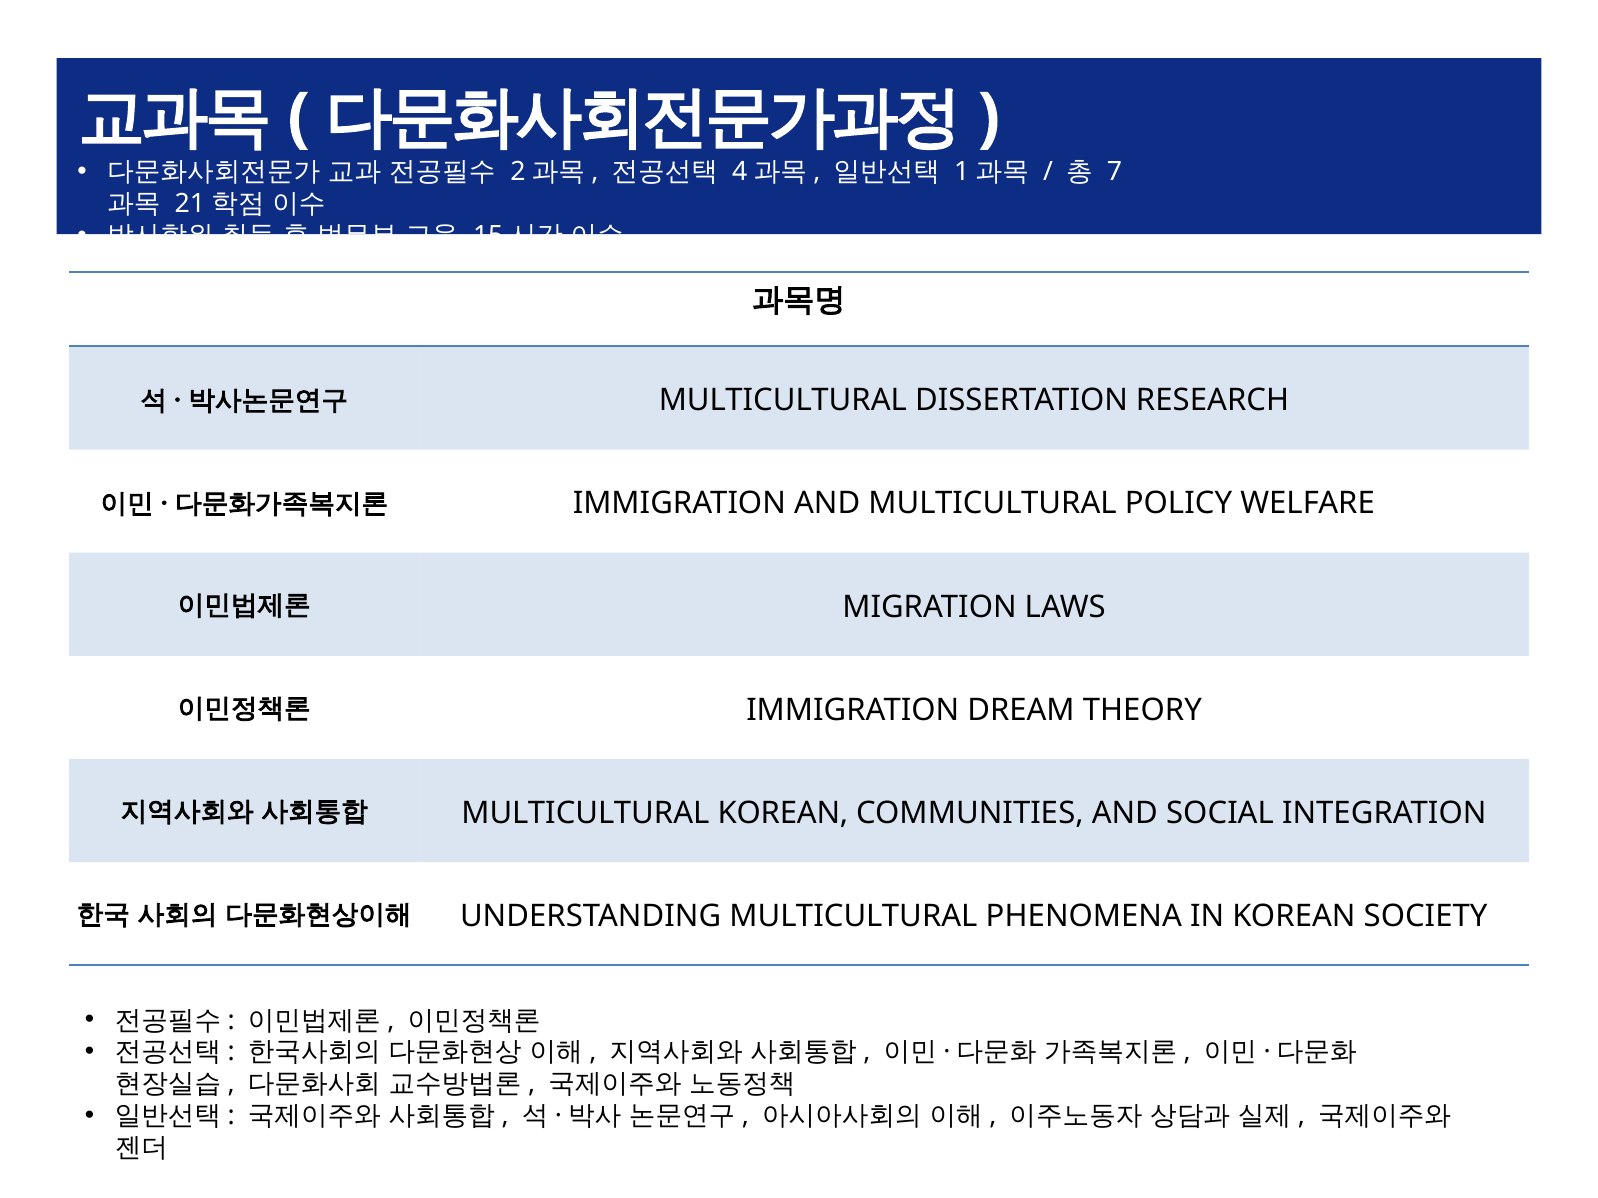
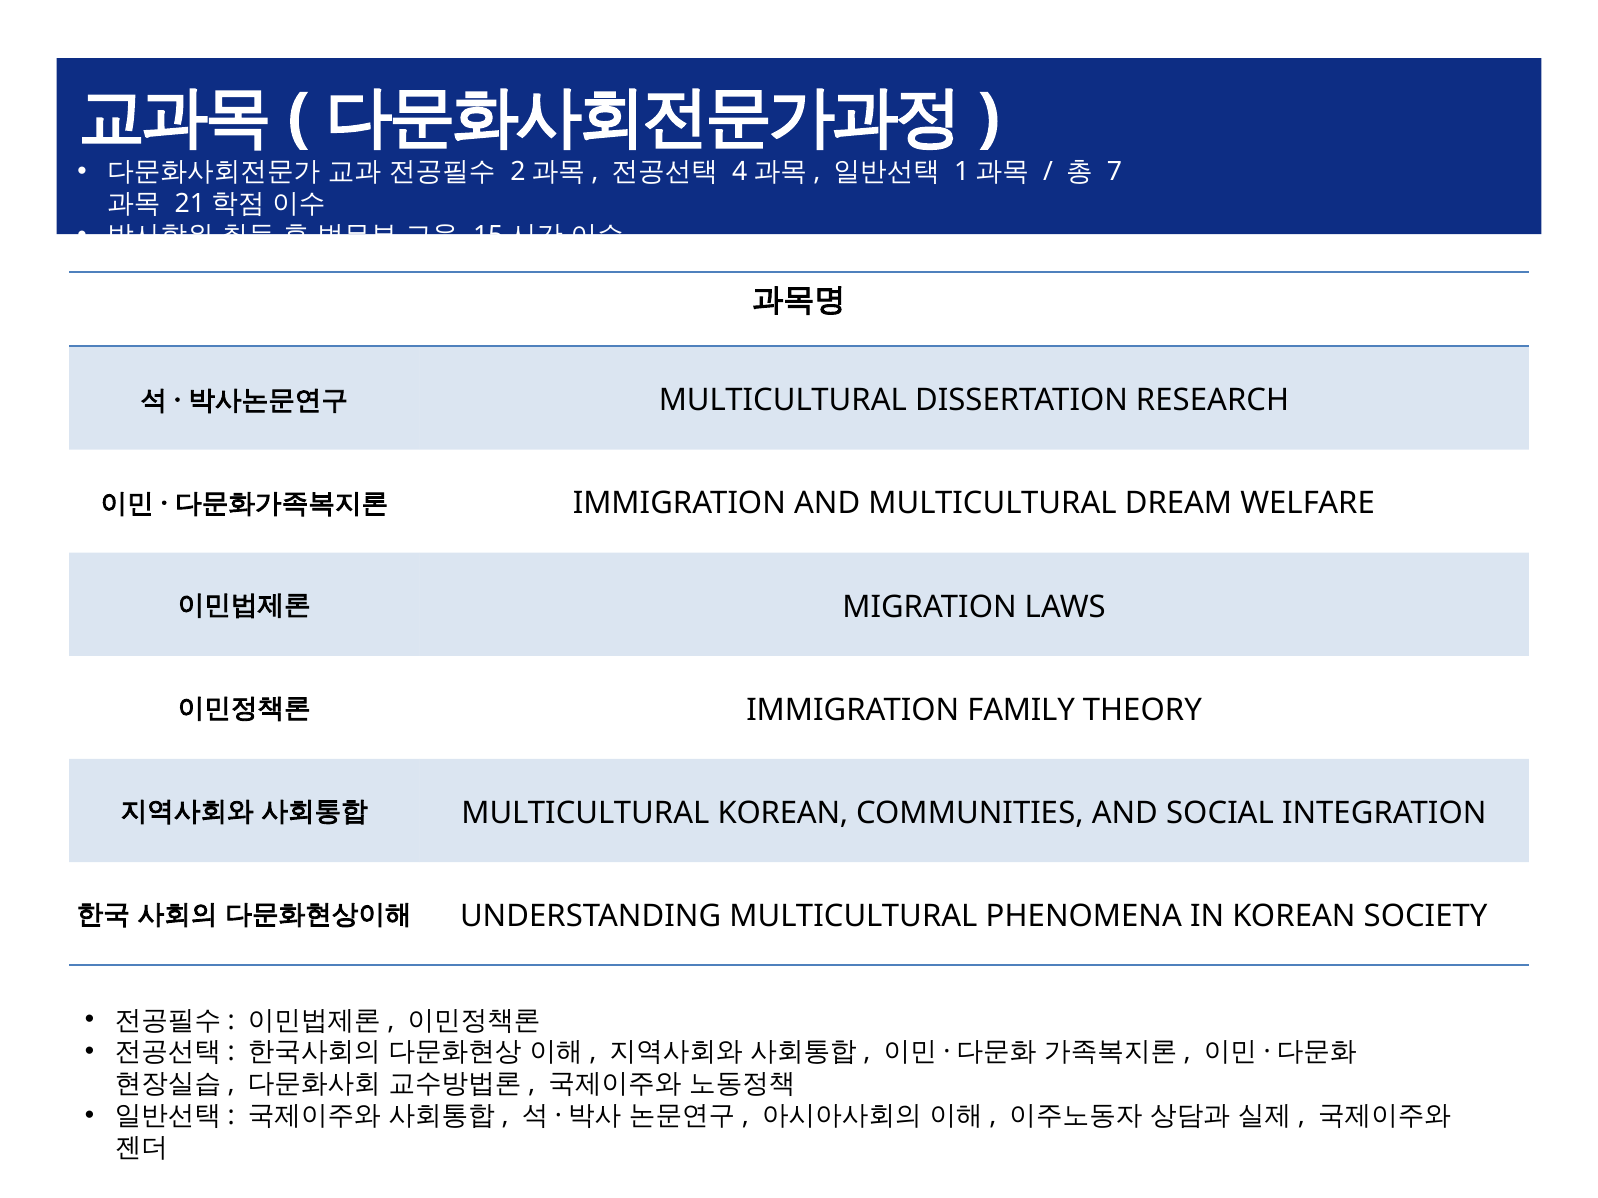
POLICY: POLICY -> DREAM (1178, 504)
DREAM: DREAM -> FAMILY (1021, 710)
